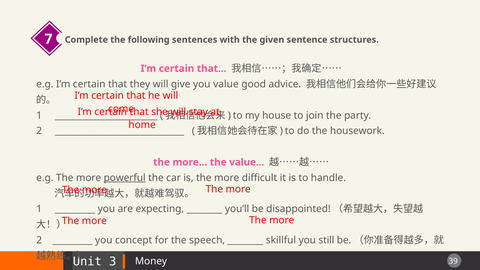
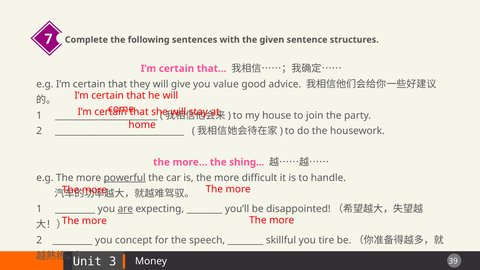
the value: value -> shing (247, 162)
are underline: none -> present (125, 209)
still: still -> tire (326, 240)
